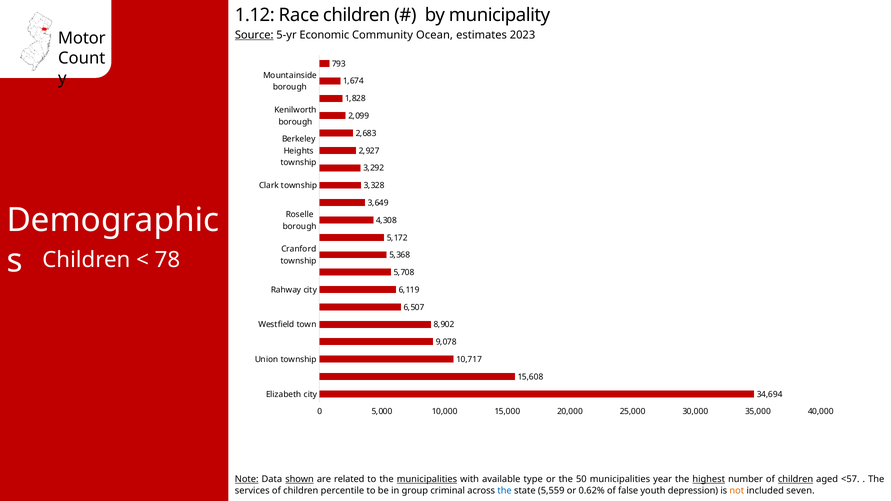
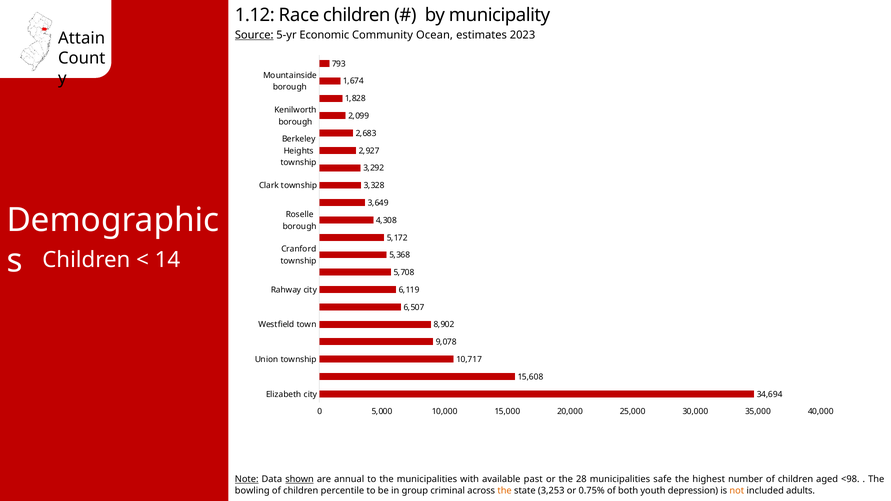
Motor: Motor -> Attain (82, 38)
78: 78 -> 14 (167, 260)
related: related -> annual (349, 480)
municipalities underline: present -> none (427, 480)
type: type -> past (533, 480)
50: 50 -> 28 (581, 480)
year: year -> safe (663, 480)
highest underline: present -> none (709, 480)
children underline: present -> none (796, 480)
<57: <57 -> <98 (850, 480)
services: services -> bowling (252, 491)
the colour: blue -> orange (505, 491)
5,559: 5,559 -> 3,253 (551, 491)
0.62%: 0.62% -> 0.75% (592, 491)
false: false -> both (628, 491)
seven: seven -> adults (801, 491)
